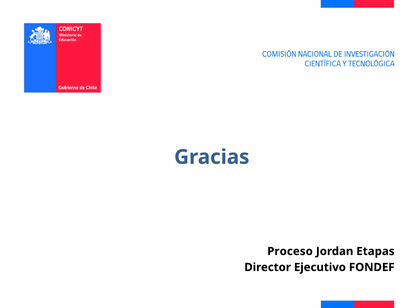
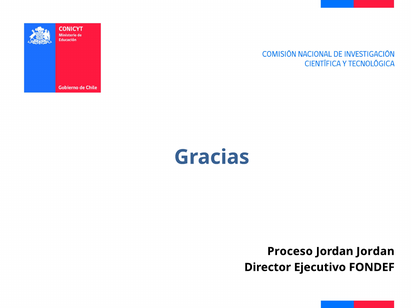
Jordan Etapas: Etapas -> Jordan (375, 252)
